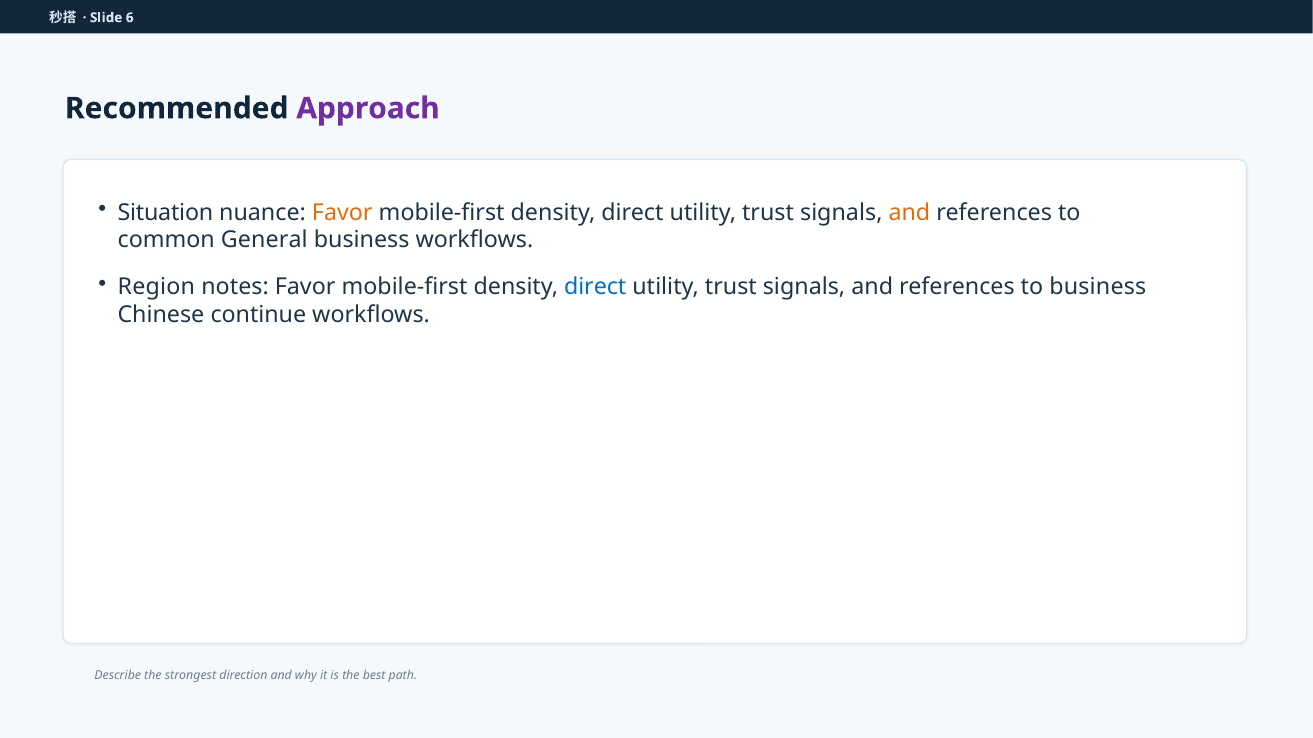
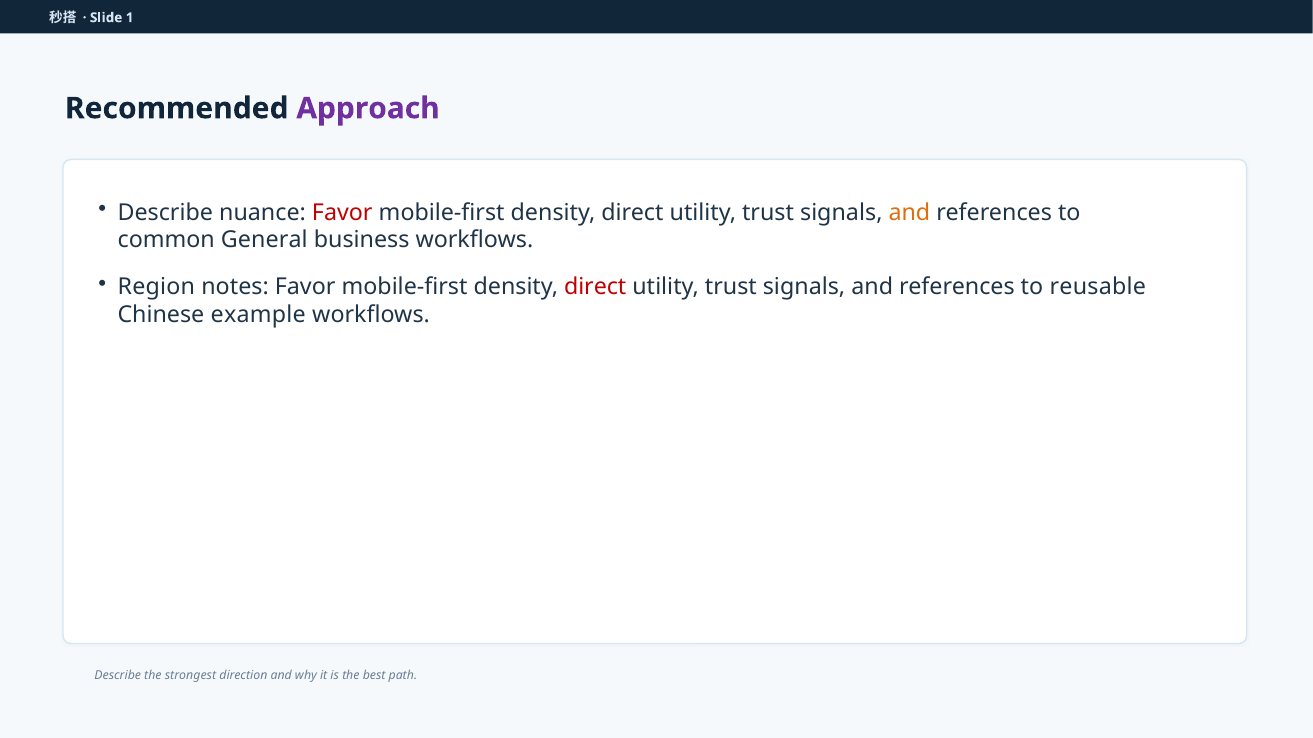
6: 6 -> 1 (130, 18)
Situation: Situation -> Describe (165, 212)
Favor colour: orange -> red (342, 212)
direct colour: blue -> red (595, 287)
to business: business -> reusable (1098, 287)
continue: continue -> example (258, 315)
